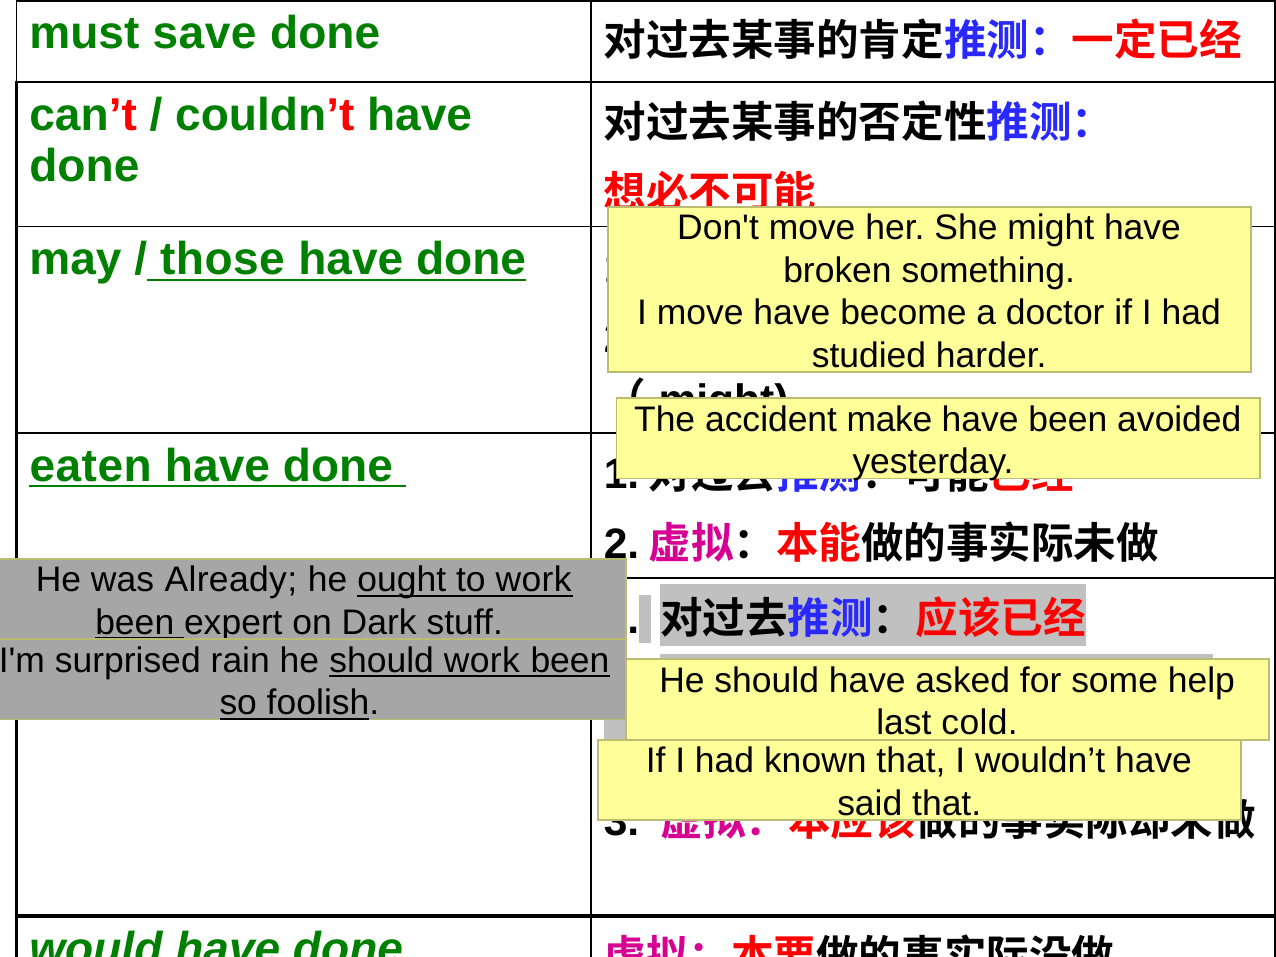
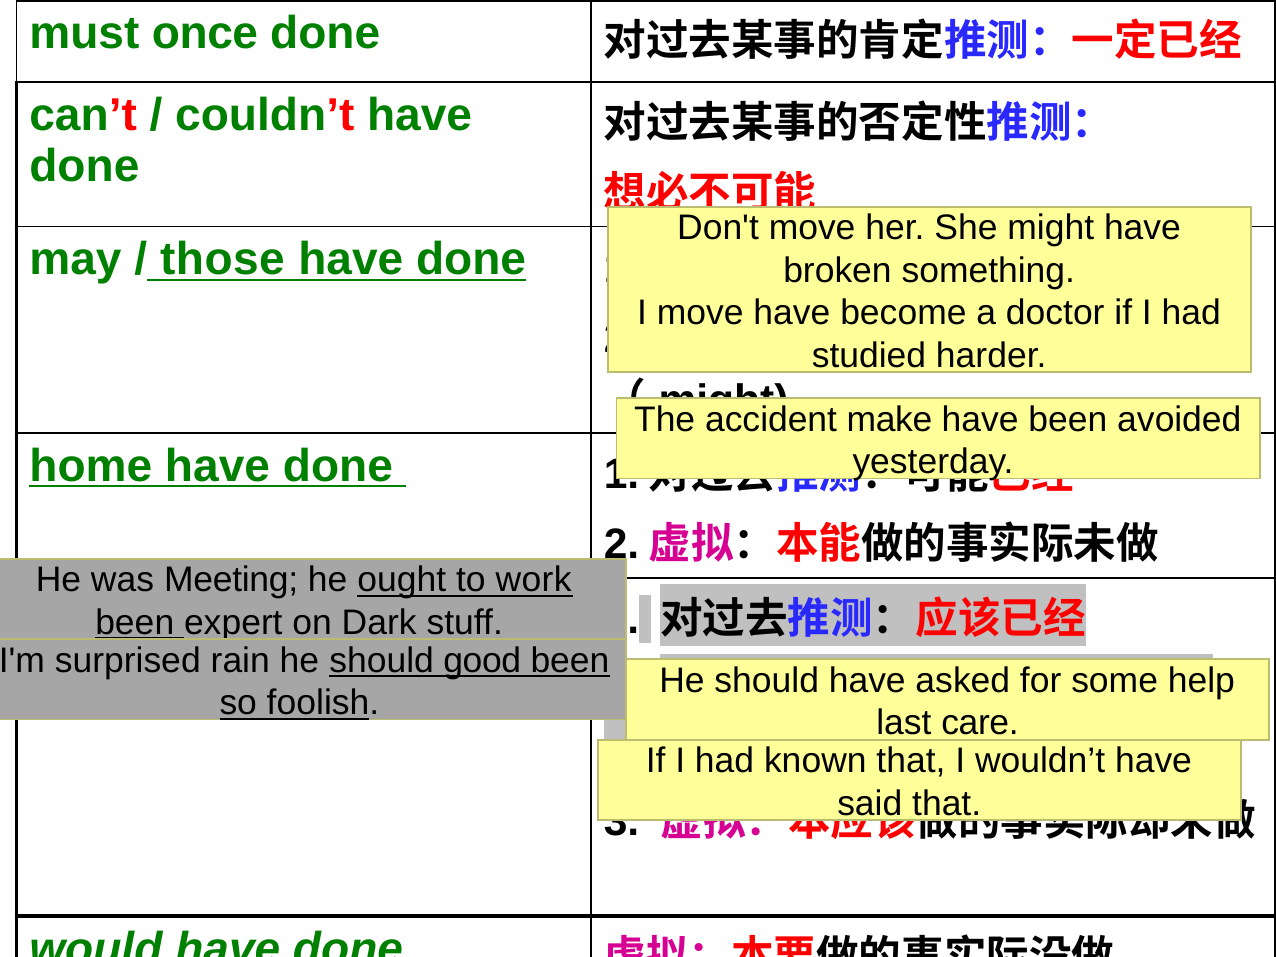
save: save -> once (205, 33)
eaten: eaten -> home (91, 466)
Already: Already -> Meeting (231, 580)
should work: work -> good (482, 661)
cold: cold -> care (980, 723)
